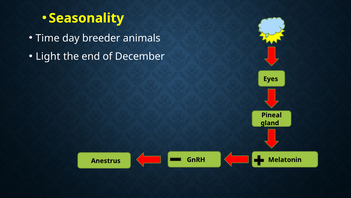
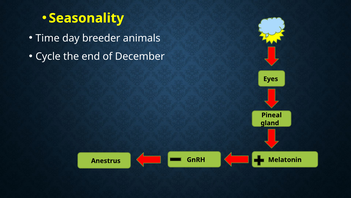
Light: Light -> Cycle (48, 56)
